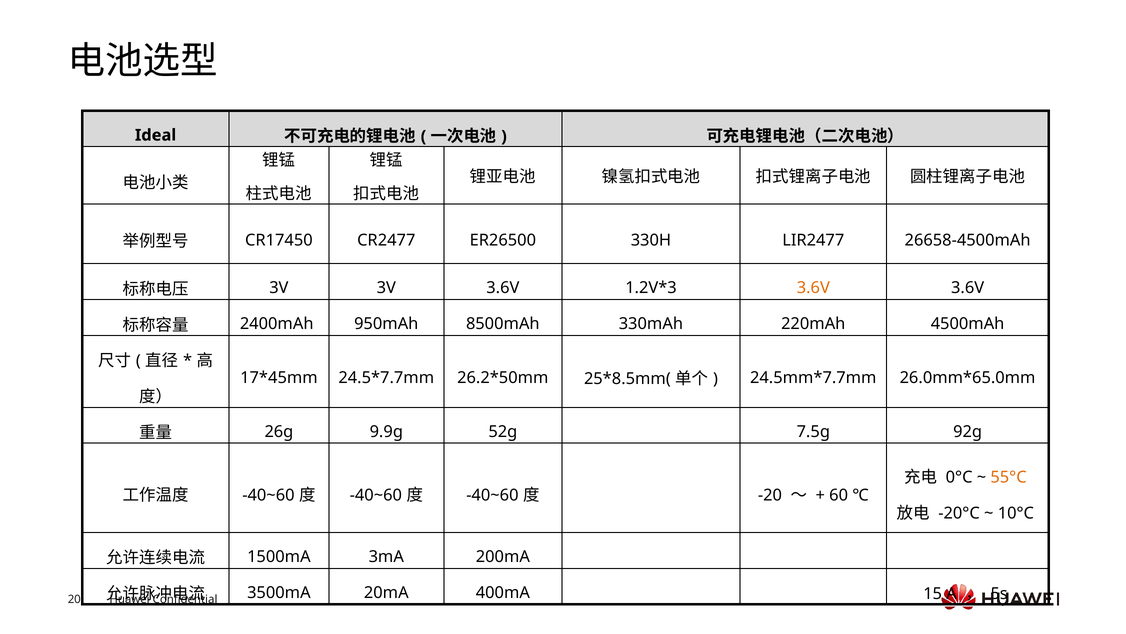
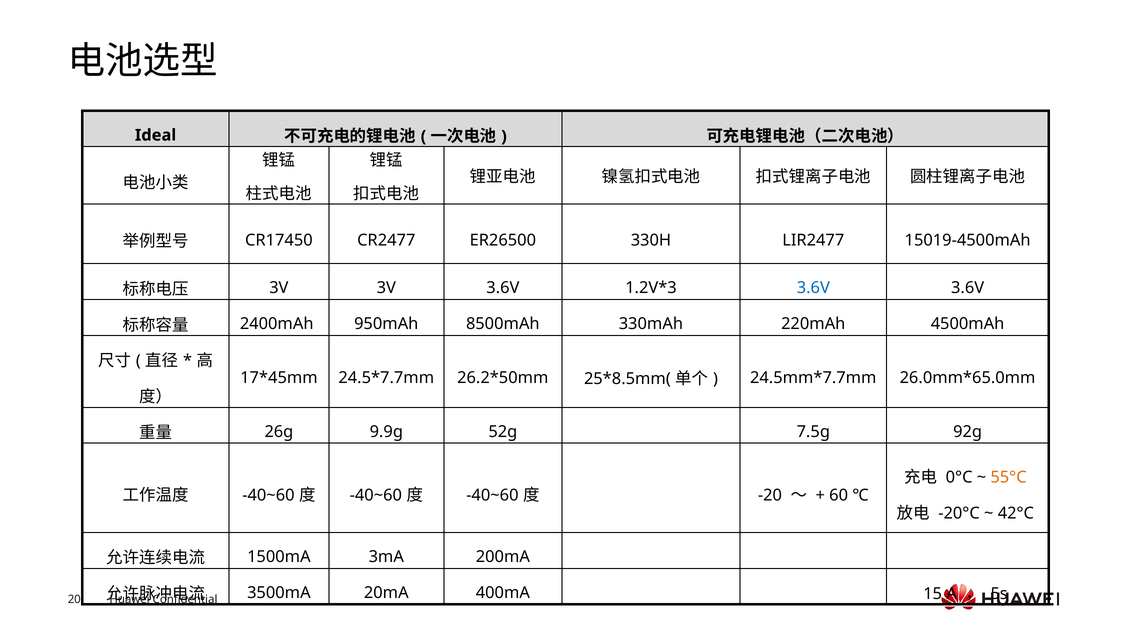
26658-4500mAh: 26658-4500mAh -> 15019-4500mAh (968, 240)
3.6V colour: orange -> blue (813, 288)
10°C: 10°C -> 42°C (1016, 513)
